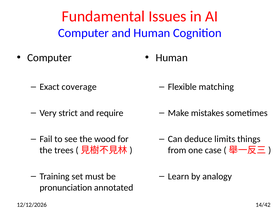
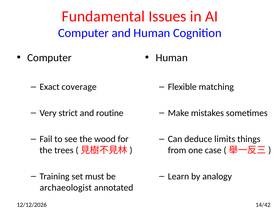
require: require -> routine (110, 113)
pronunciation: pronunciation -> archaeologist (66, 188)
